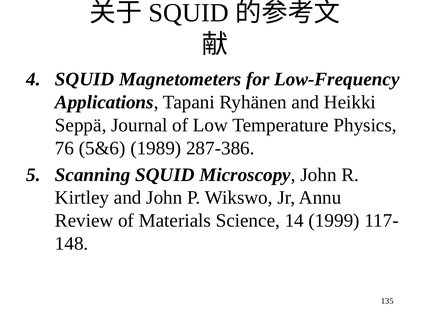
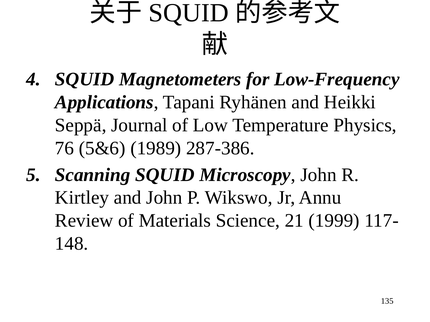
14: 14 -> 21 (294, 221)
